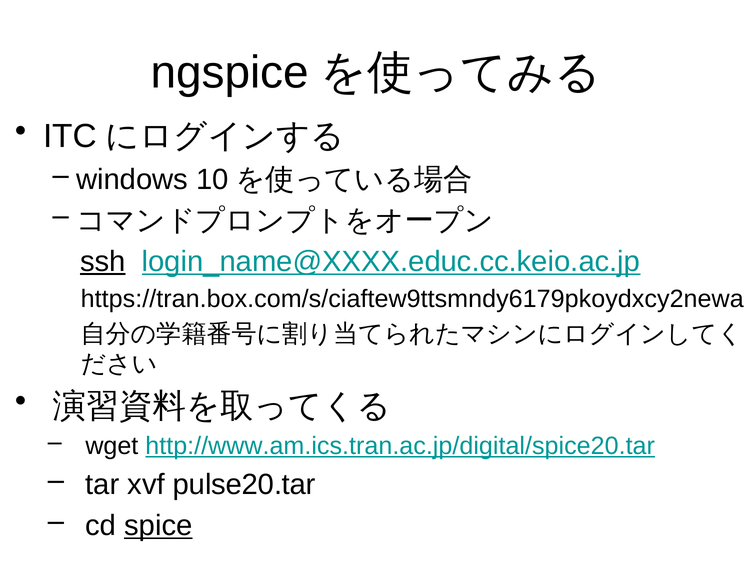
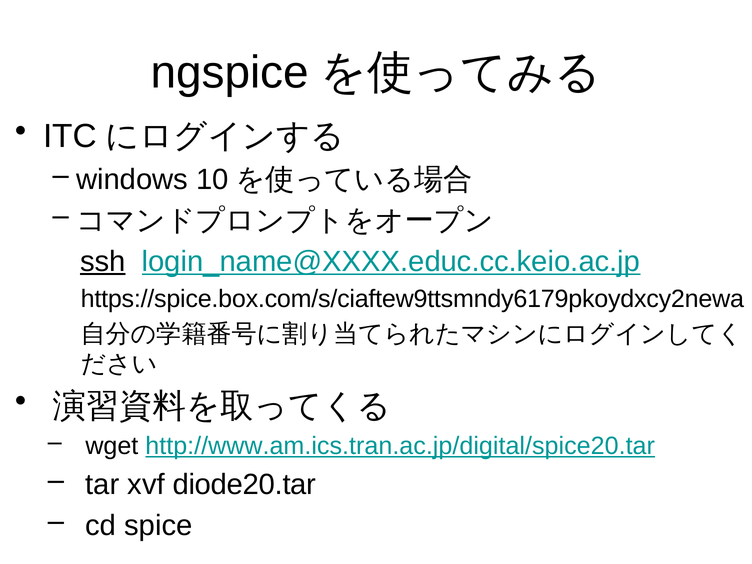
https://tran.box.com/s/ciaftew9ttsmndy6179pkoydxcy2newa: https://tran.box.com/s/ciaftew9ttsmndy6179pkoydxcy2newa -> https://spice.box.com/s/ciaftew9ttsmndy6179pkoydxcy2newa (412, 299)
pulse20.tar: pulse20.tar -> diode20.tar (244, 485)
spice underline: present -> none (158, 526)
